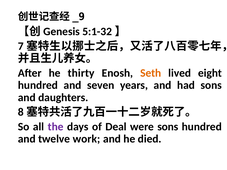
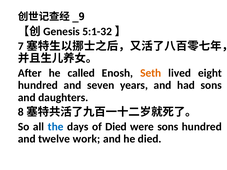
thirty: thirty -> called (81, 73)
the colour: purple -> blue (56, 127)
of Deal: Deal -> Died (116, 127)
